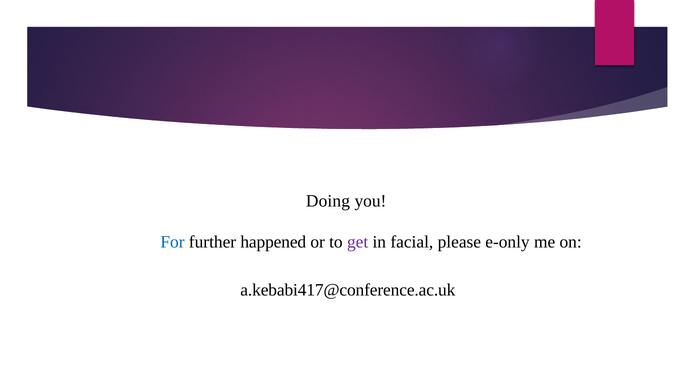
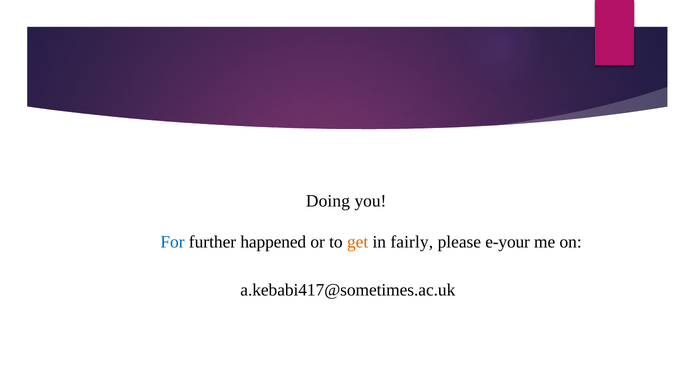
get colour: purple -> orange (358, 242)
facial: facial -> fairly (412, 242)
e-only: e-only -> e-your (508, 242)
a.kebabi417@conference.ac.uk: a.kebabi417@conference.ac.uk -> a.kebabi417@sometimes.ac.uk (348, 290)
